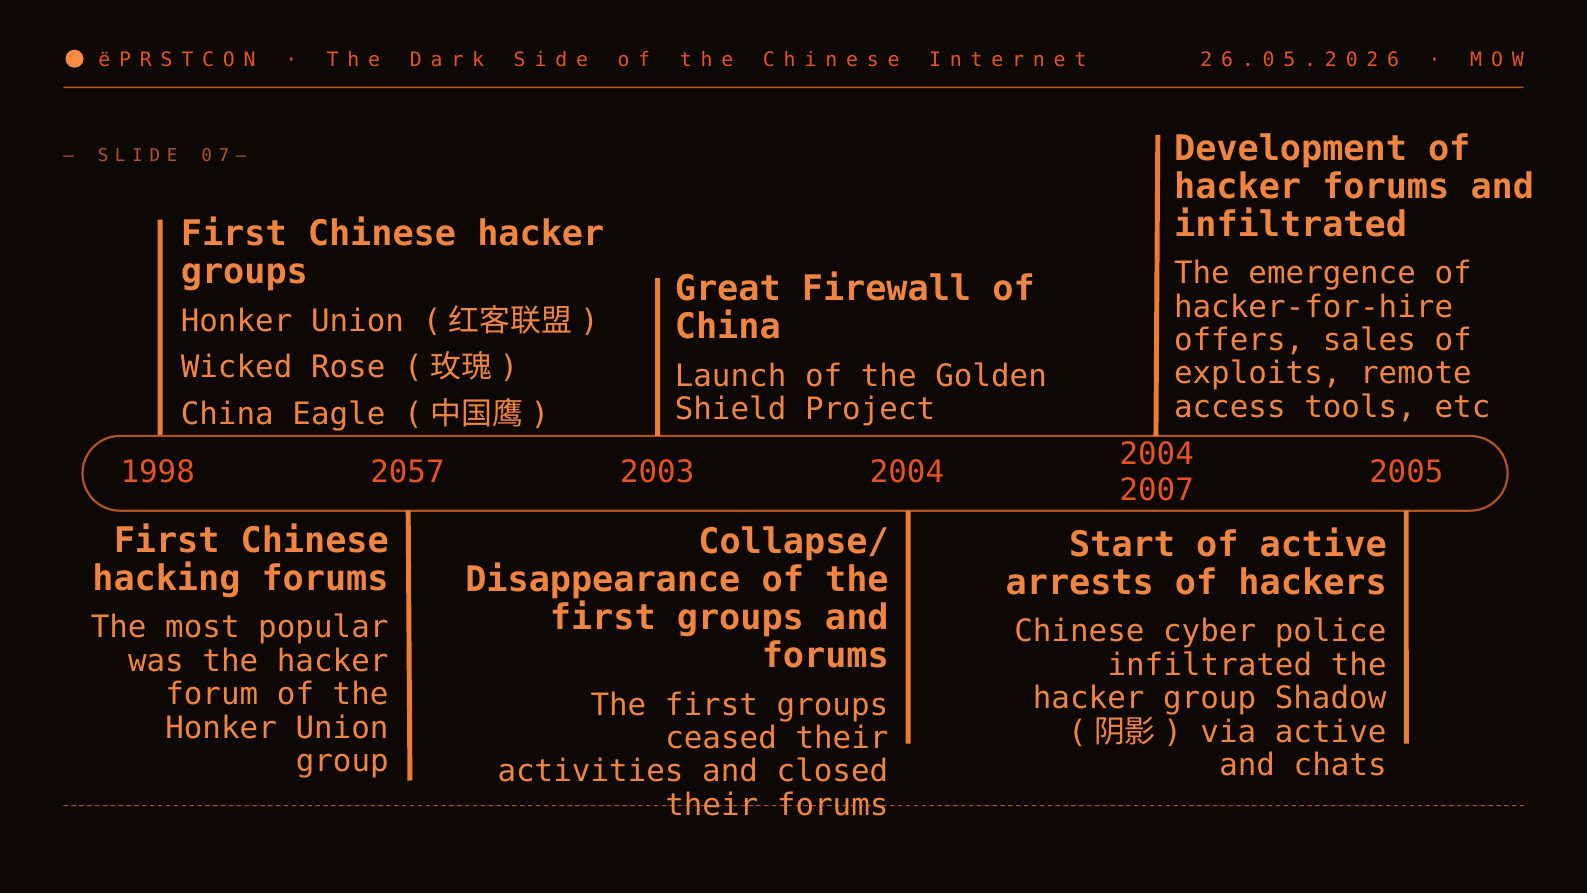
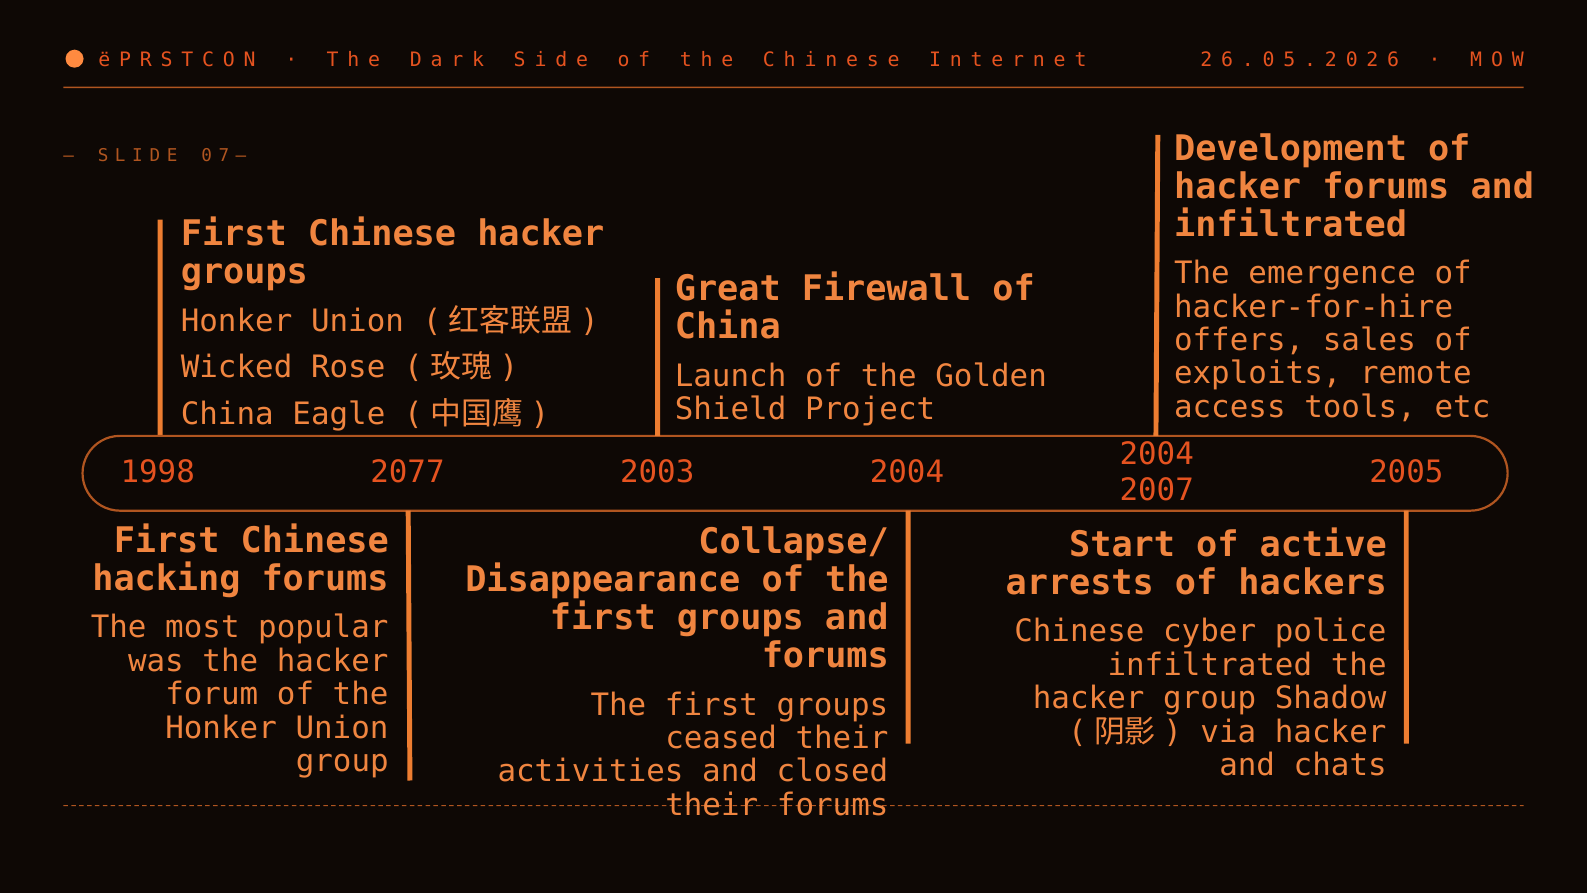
2057: 2057 -> 2077 (407, 472)
via active: active -> hacker (1331, 732)
